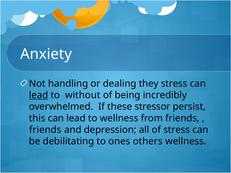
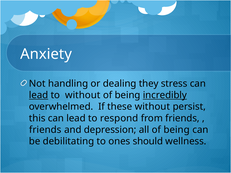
incredibly underline: none -> present (165, 95)
these stressor: stressor -> without (152, 107)
to wellness: wellness -> respond (119, 118)
all of stress: stress -> being (177, 130)
others: others -> should (148, 141)
